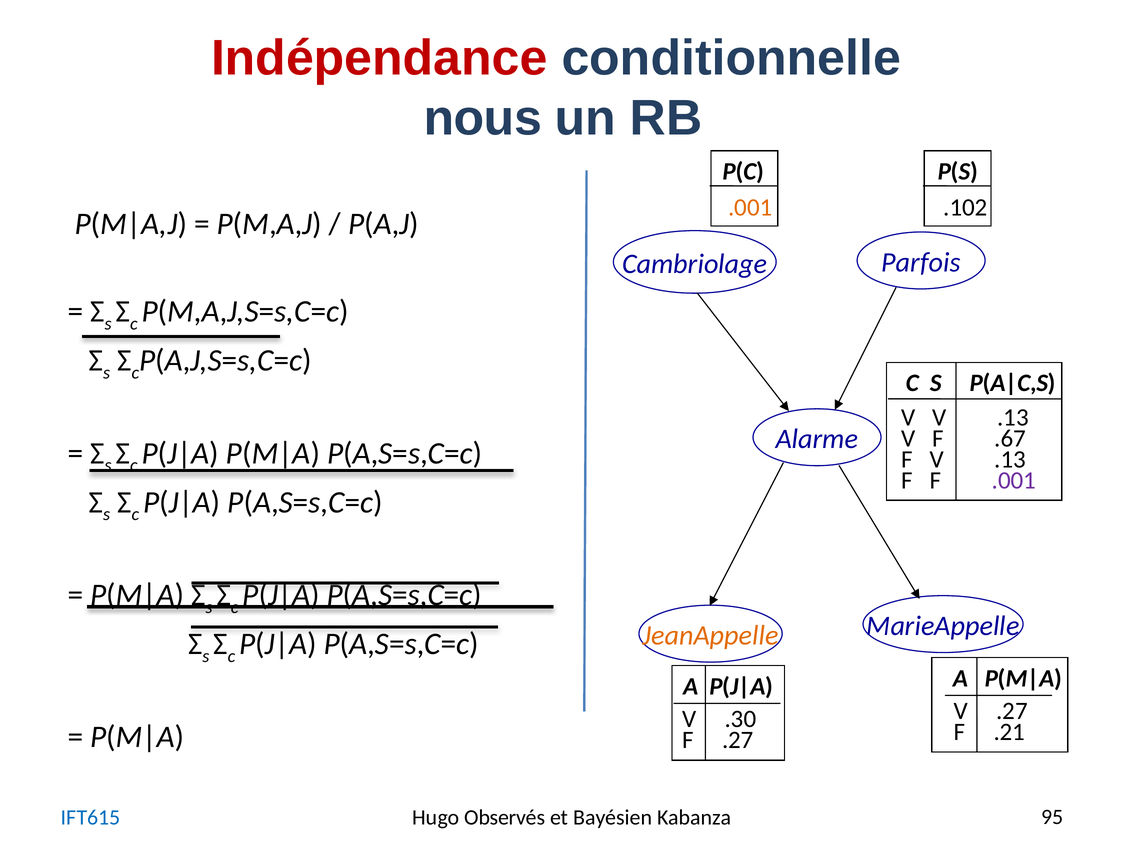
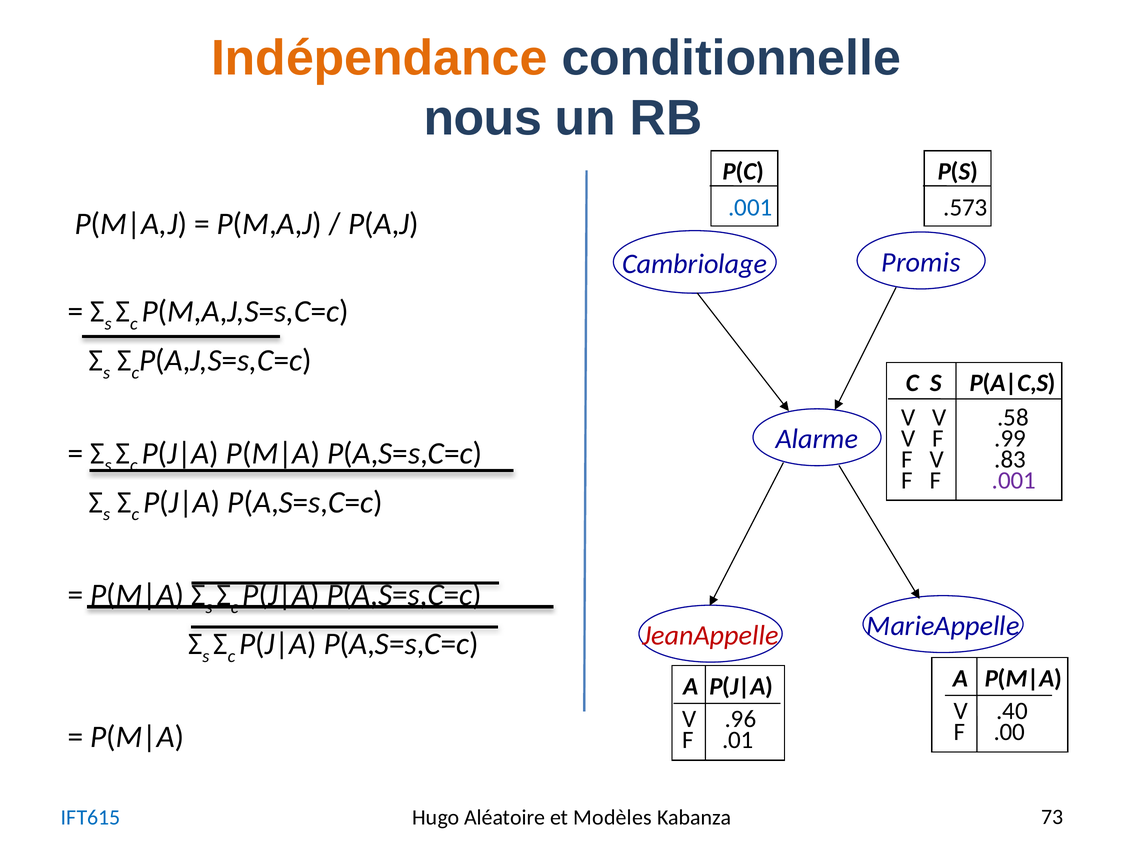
Indépendance colour: red -> orange (379, 58)
.001 colour: orange -> blue (750, 207)
.102: .102 -> .573 (965, 207)
Parfois: Parfois -> Promis (921, 262)
V V .13: .13 -> .58 (1013, 418)
.67: .67 -> .99 (1010, 439)
F V .13: .13 -> .83 (1010, 460)
JeanAppelle colour: orange -> red (711, 636)
V .27: .27 -> .40 (1012, 711)
.30: .30 -> .96 (740, 719)
.21: .21 -> .00 (1009, 732)
F .27: .27 -> .01 (738, 740)
Observés: Observés -> Aléatoire (505, 818)
Bayésien: Bayésien -> Modèles (613, 818)
95: 95 -> 73 (1052, 817)
